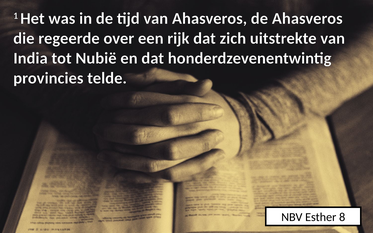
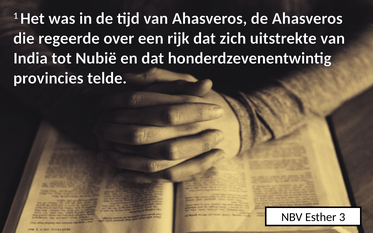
8: 8 -> 3 (342, 217)
